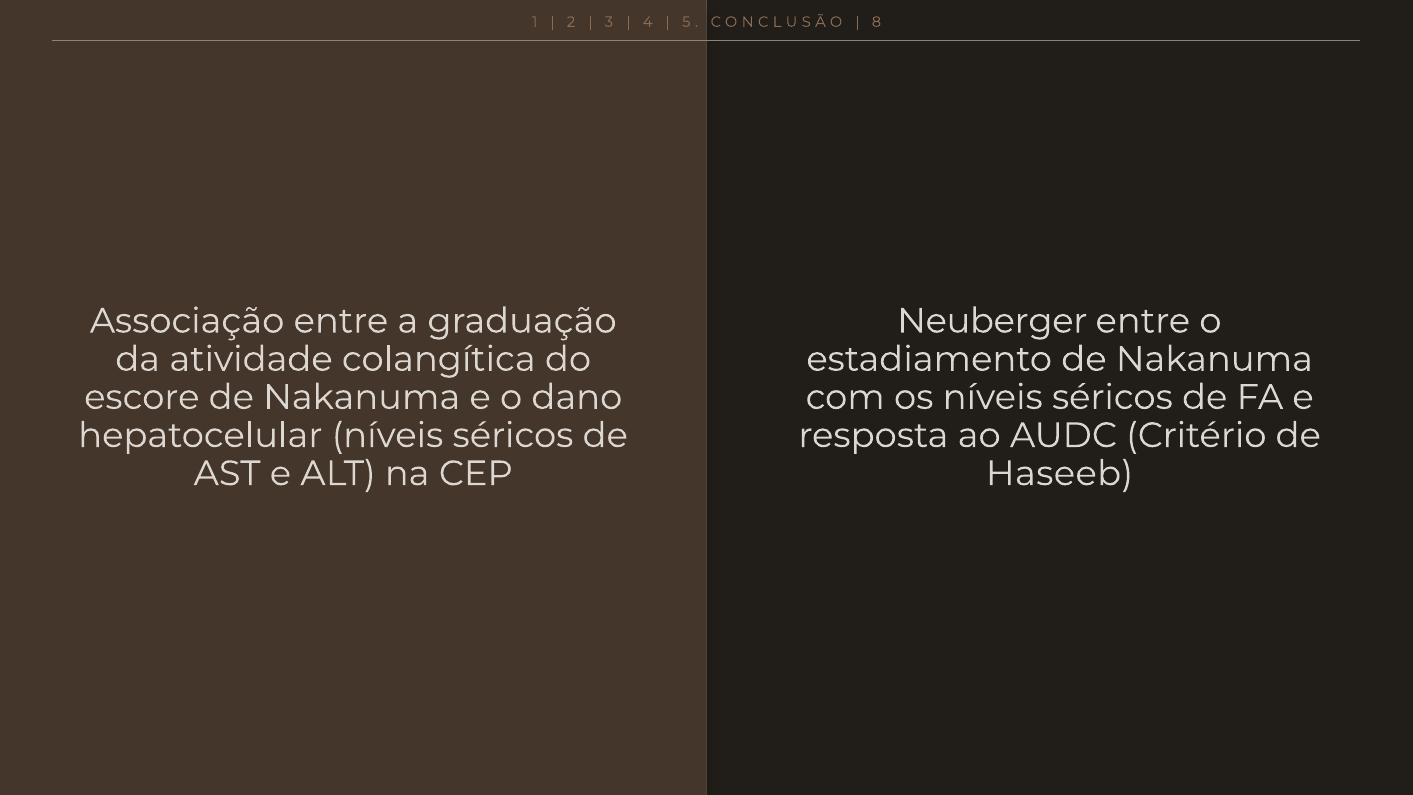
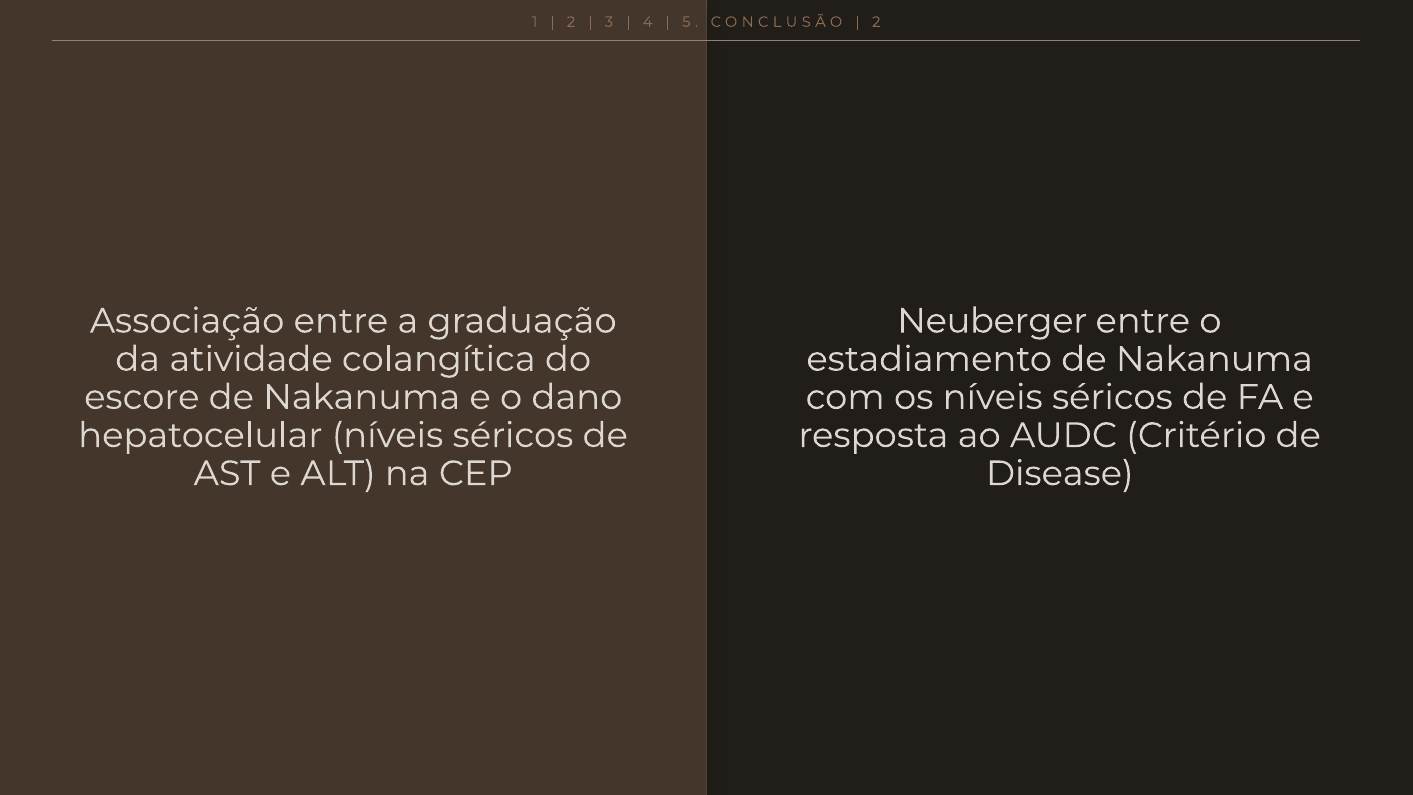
8: 8 -> 2 (876, 22)
Haseeb: Haseeb -> Disease (1060, 473)
